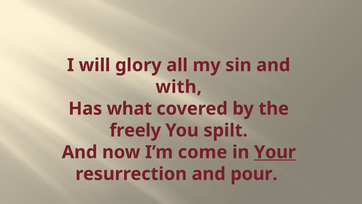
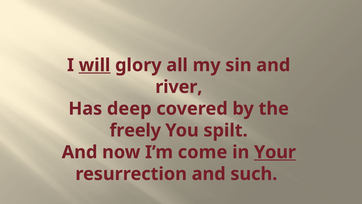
will underline: none -> present (95, 65)
with: with -> river (179, 87)
what: what -> deep (129, 108)
pour: pour -> such (254, 174)
